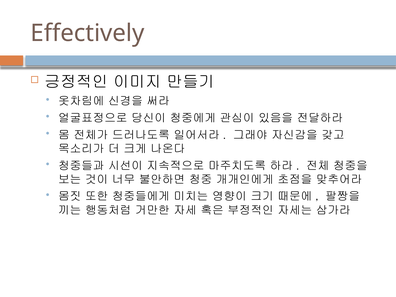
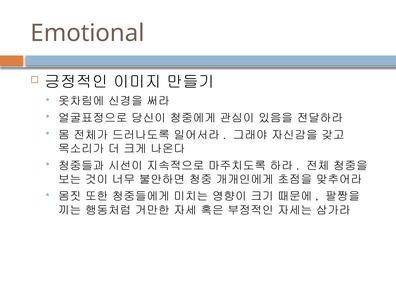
Effectively: Effectively -> Emotional (87, 33)
